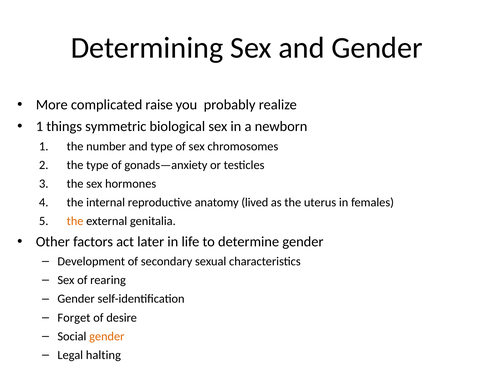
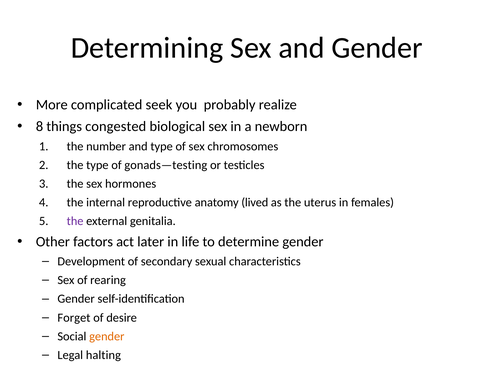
raise: raise -> seek (159, 105)
1: 1 -> 8 (39, 126)
symmetric: symmetric -> congested (116, 126)
gonads—anxiety: gonads—anxiety -> gonads—testing (166, 165)
the colour: orange -> purple (75, 221)
